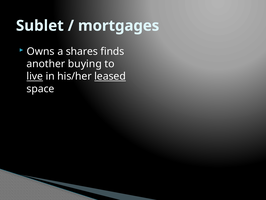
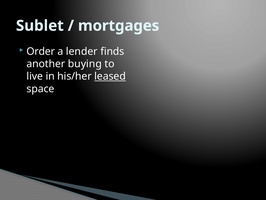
Owns: Owns -> Order (41, 51)
shares: shares -> lender (82, 51)
live underline: present -> none (35, 76)
